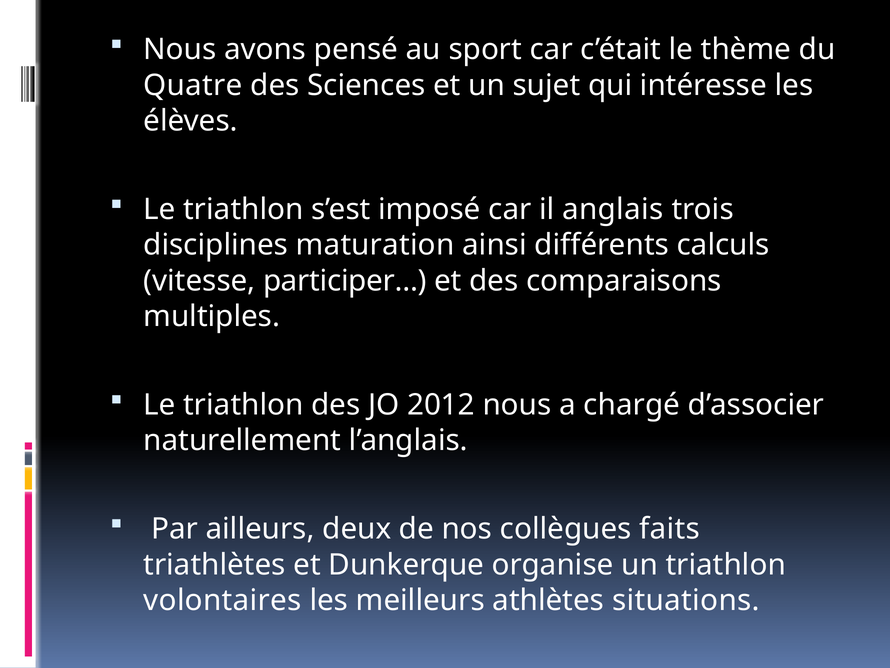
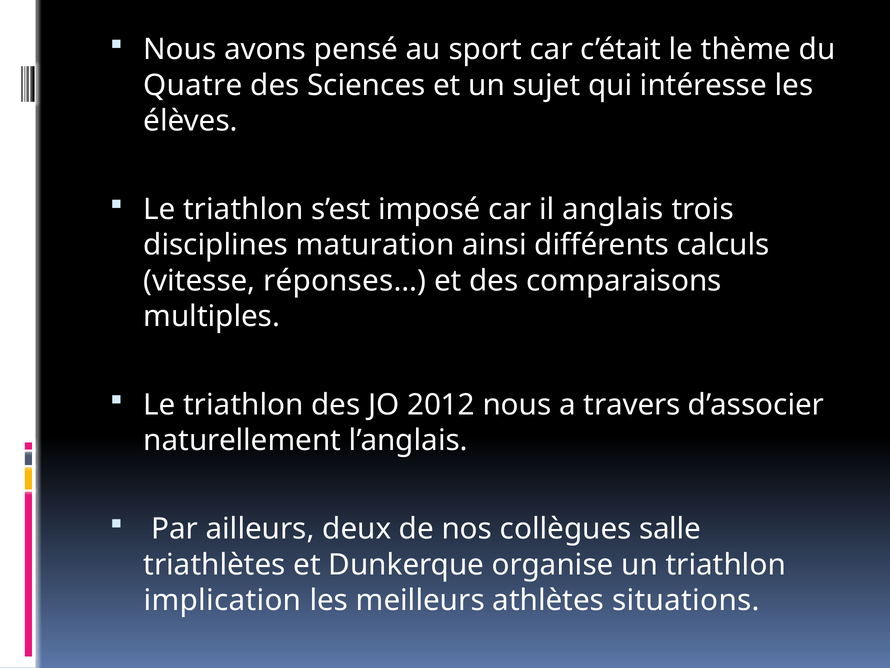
participer…: participer… -> réponses… (345, 281)
chargé: chargé -> travers (632, 405)
faits: faits -> salle (670, 529)
volontaires: volontaires -> implication (222, 600)
